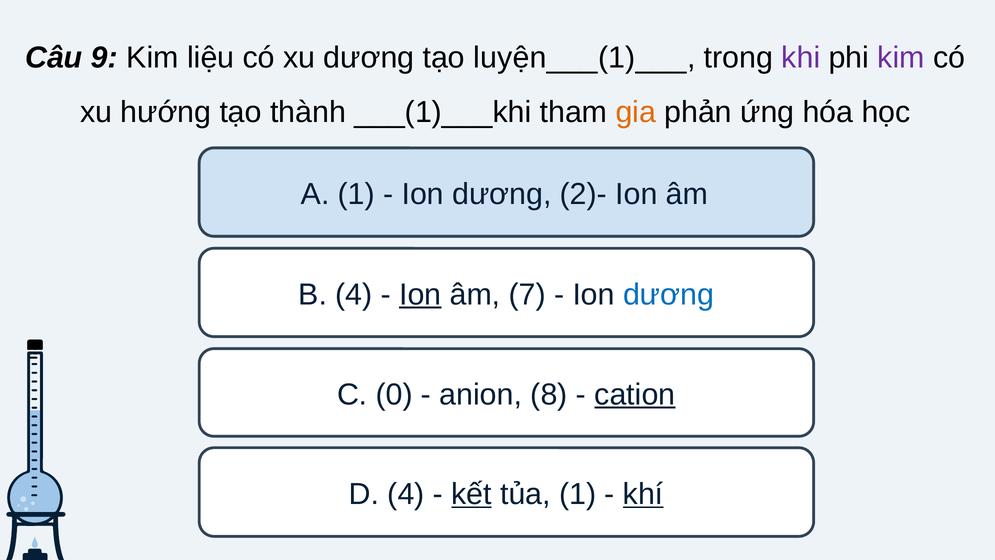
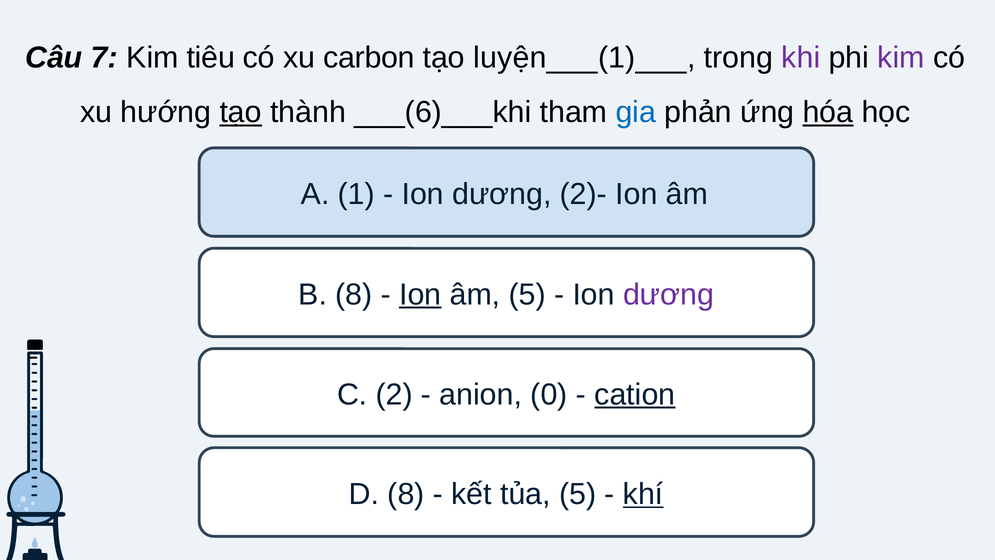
9: 9 -> 7 (104, 58)
liệu: liệu -> tiêu (211, 58)
xu dương: dương -> carbon (369, 58)
tạo underline: none -> present (241, 112)
___(1)___khi: ___(1)___khi -> ___(6)___khi (443, 112)
gia colour: orange -> blue (636, 112)
hóa underline: none -> present (828, 112)
B 4: 4 -> 8 (354, 294)
âm 7: 7 -> 5 (527, 294)
dương colour: blue -> purple (669, 294)
0: 0 -> 2 (394, 394)
8: 8 -> 0 (549, 394)
D 4: 4 -> 8 (406, 494)
kết underline: present -> none (472, 494)
tủa 1: 1 -> 5 (578, 494)
